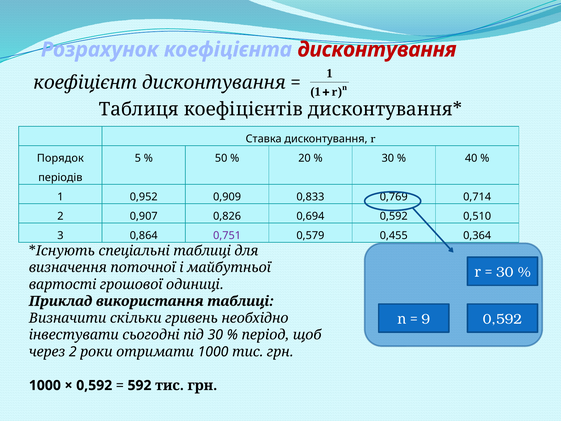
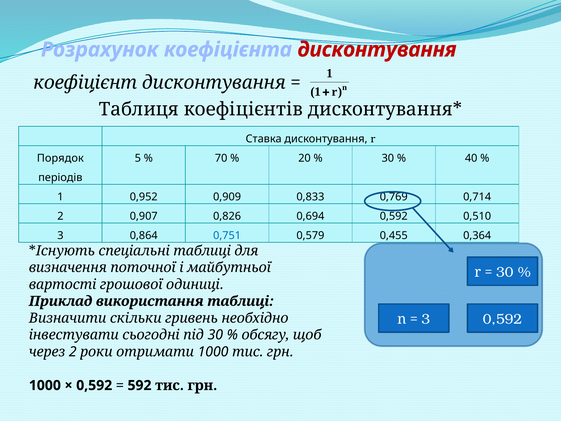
50: 50 -> 70 (221, 158)
0,751 colour: purple -> blue (227, 235)
9: 9 -> 3 (426, 319)
період: період -> обсягу (265, 335)
